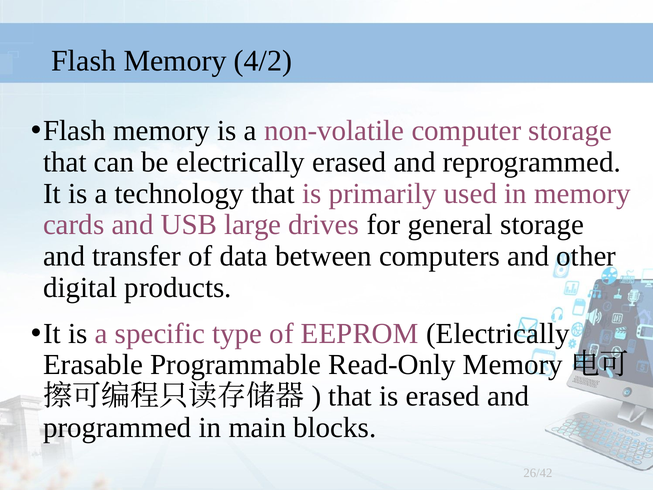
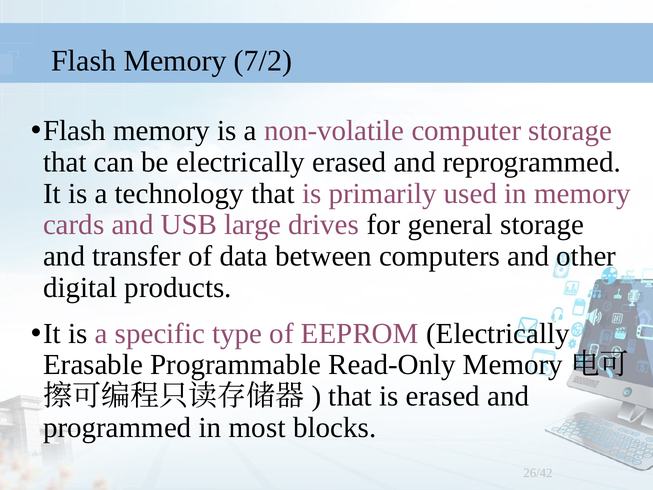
4/2: 4/2 -> 7/2 (263, 61)
main: main -> most (257, 427)
